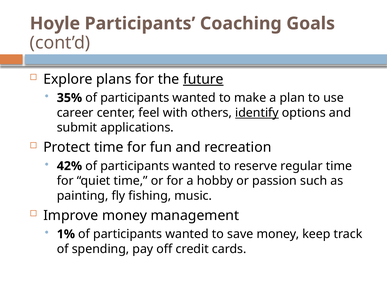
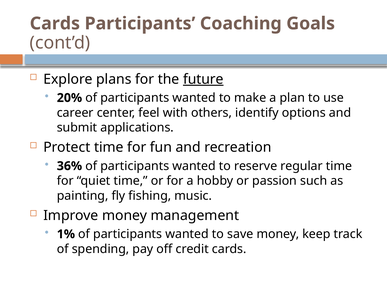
Hoyle: Hoyle -> Cards (55, 23)
35%: 35% -> 20% (69, 98)
identify underline: present -> none (257, 112)
42%: 42% -> 36% (69, 166)
